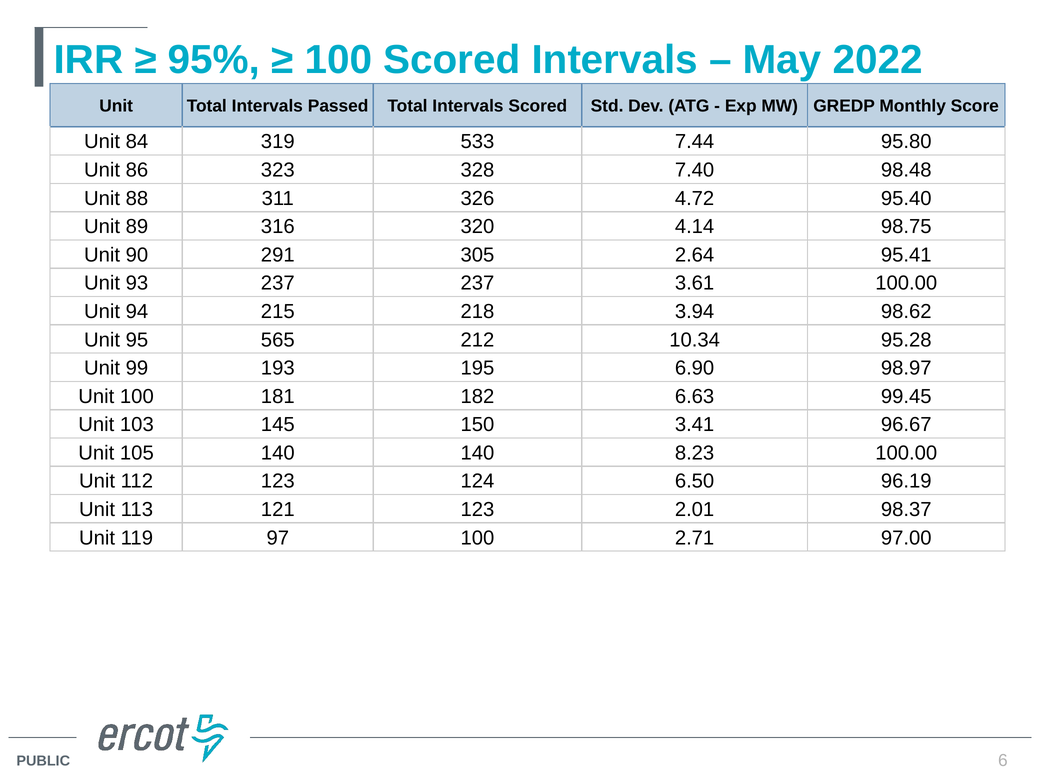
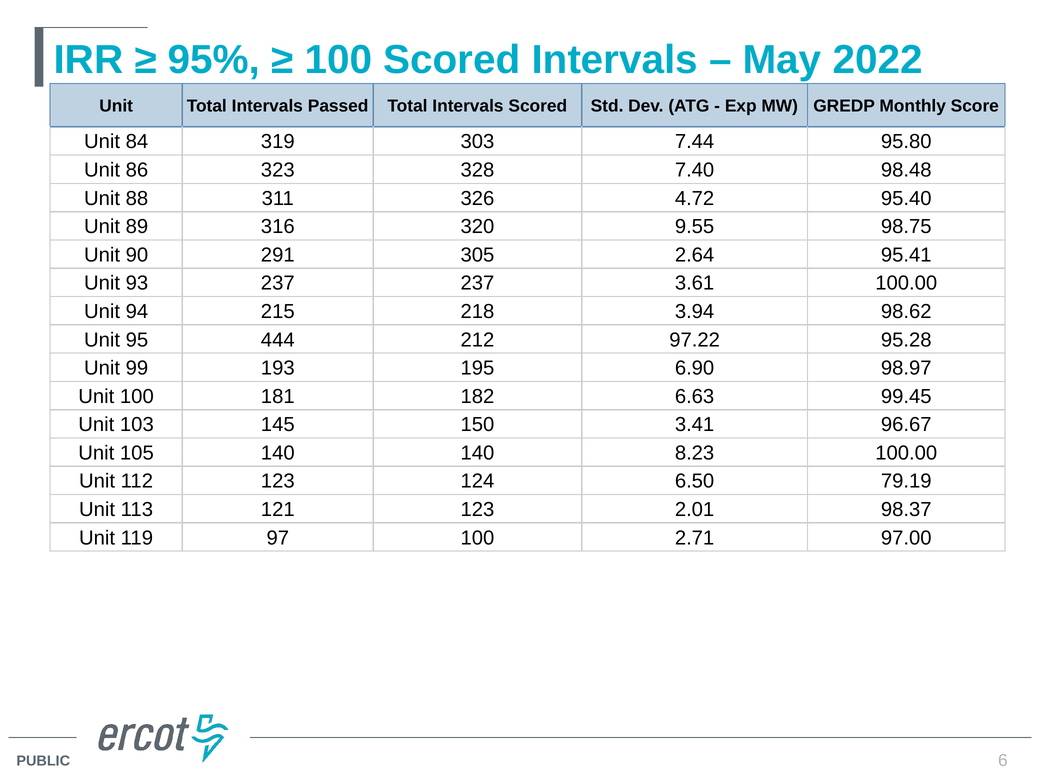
533: 533 -> 303 (477, 142)
4.14: 4.14 -> 9.55 (695, 227)
565: 565 -> 444 (278, 340)
10.34: 10.34 -> 97.22 (695, 340)
96.19: 96.19 -> 79.19 (906, 482)
